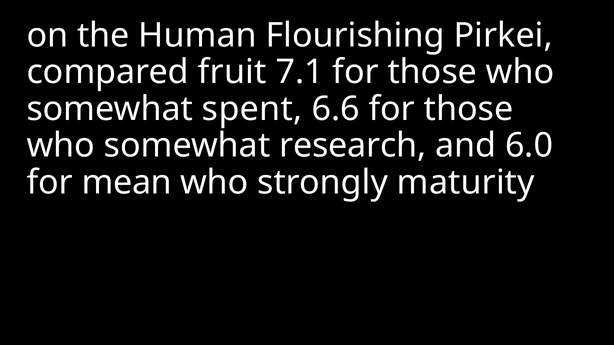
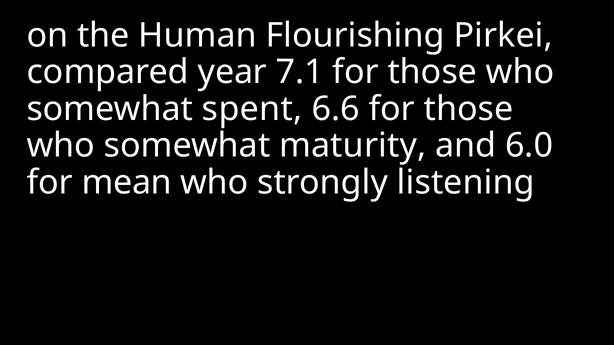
fruit: fruit -> year (232, 72)
research: research -> maturity (353, 146)
maturity: maturity -> listening (466, 183)
